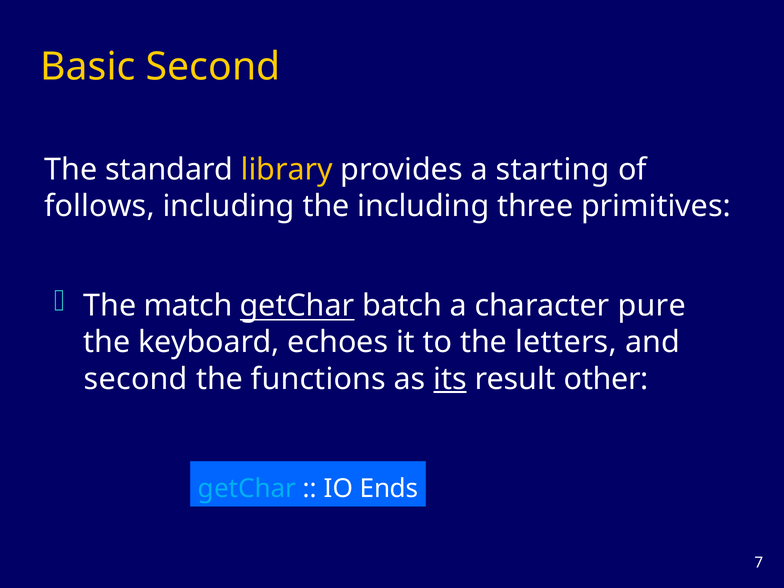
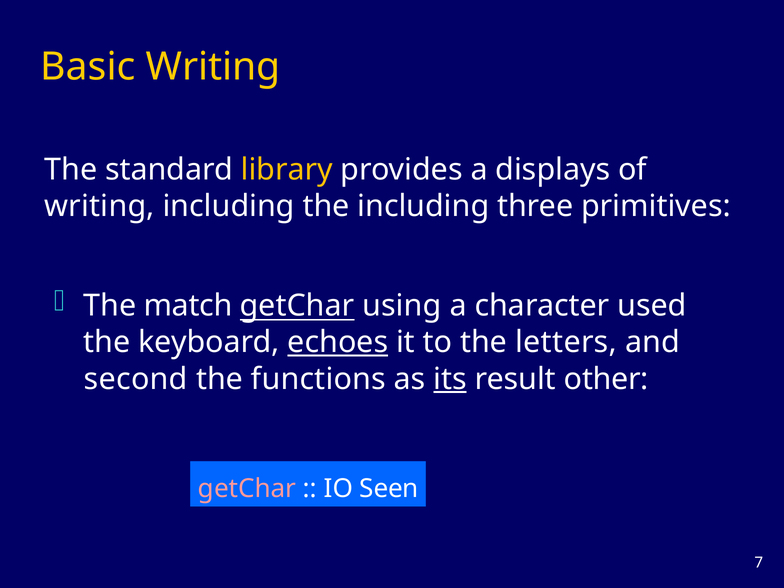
Basic Second: Second -> Writing (213, 67)
starting: starting -> displays (553, 169)
follows: follows -> writing (99, 206)
batch: batch -> using (402, 306)
pure: pure -> used (652, 306)
echoes underline: none -> present (338, 342)
getChar colour: light blue -> pink (247, 489)
Ends: Ends -> Seen (389, 489)
